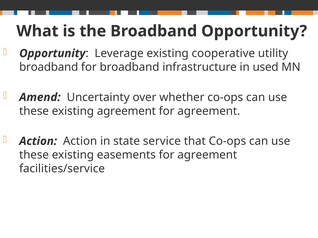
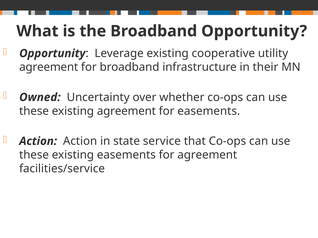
broadband: broadband -> agreement (49, 67)
used: used -> their (265, 67)
Amend: Amend -> Owned (40, 97)
agreement: agreement -> easements (209, 111)
